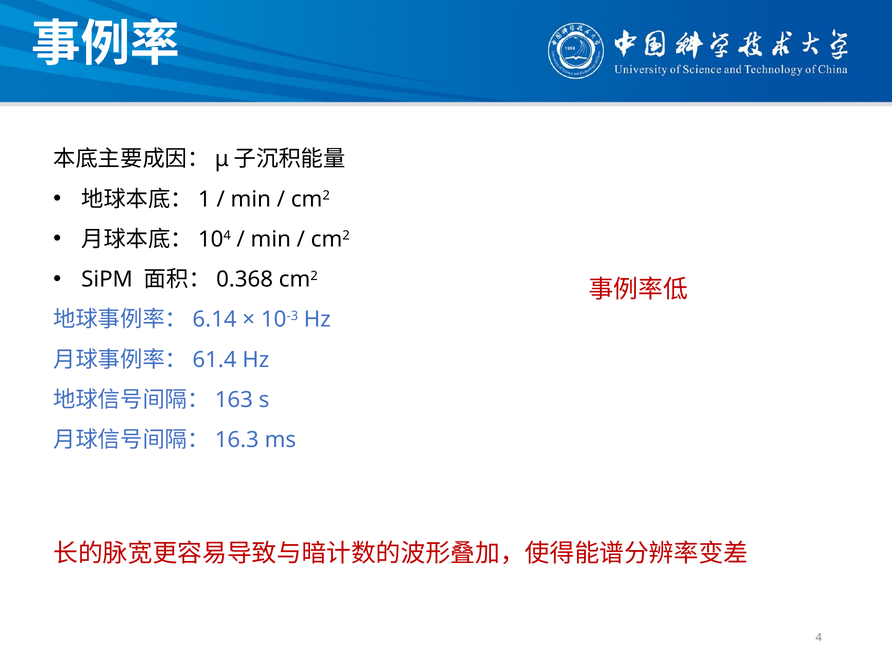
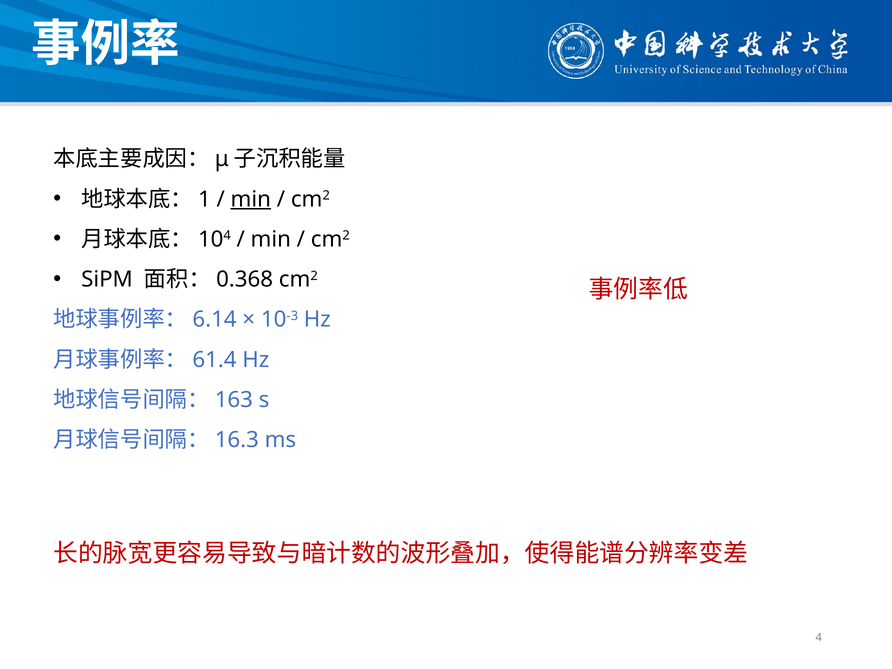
min underline: none -> present (251, 199)
